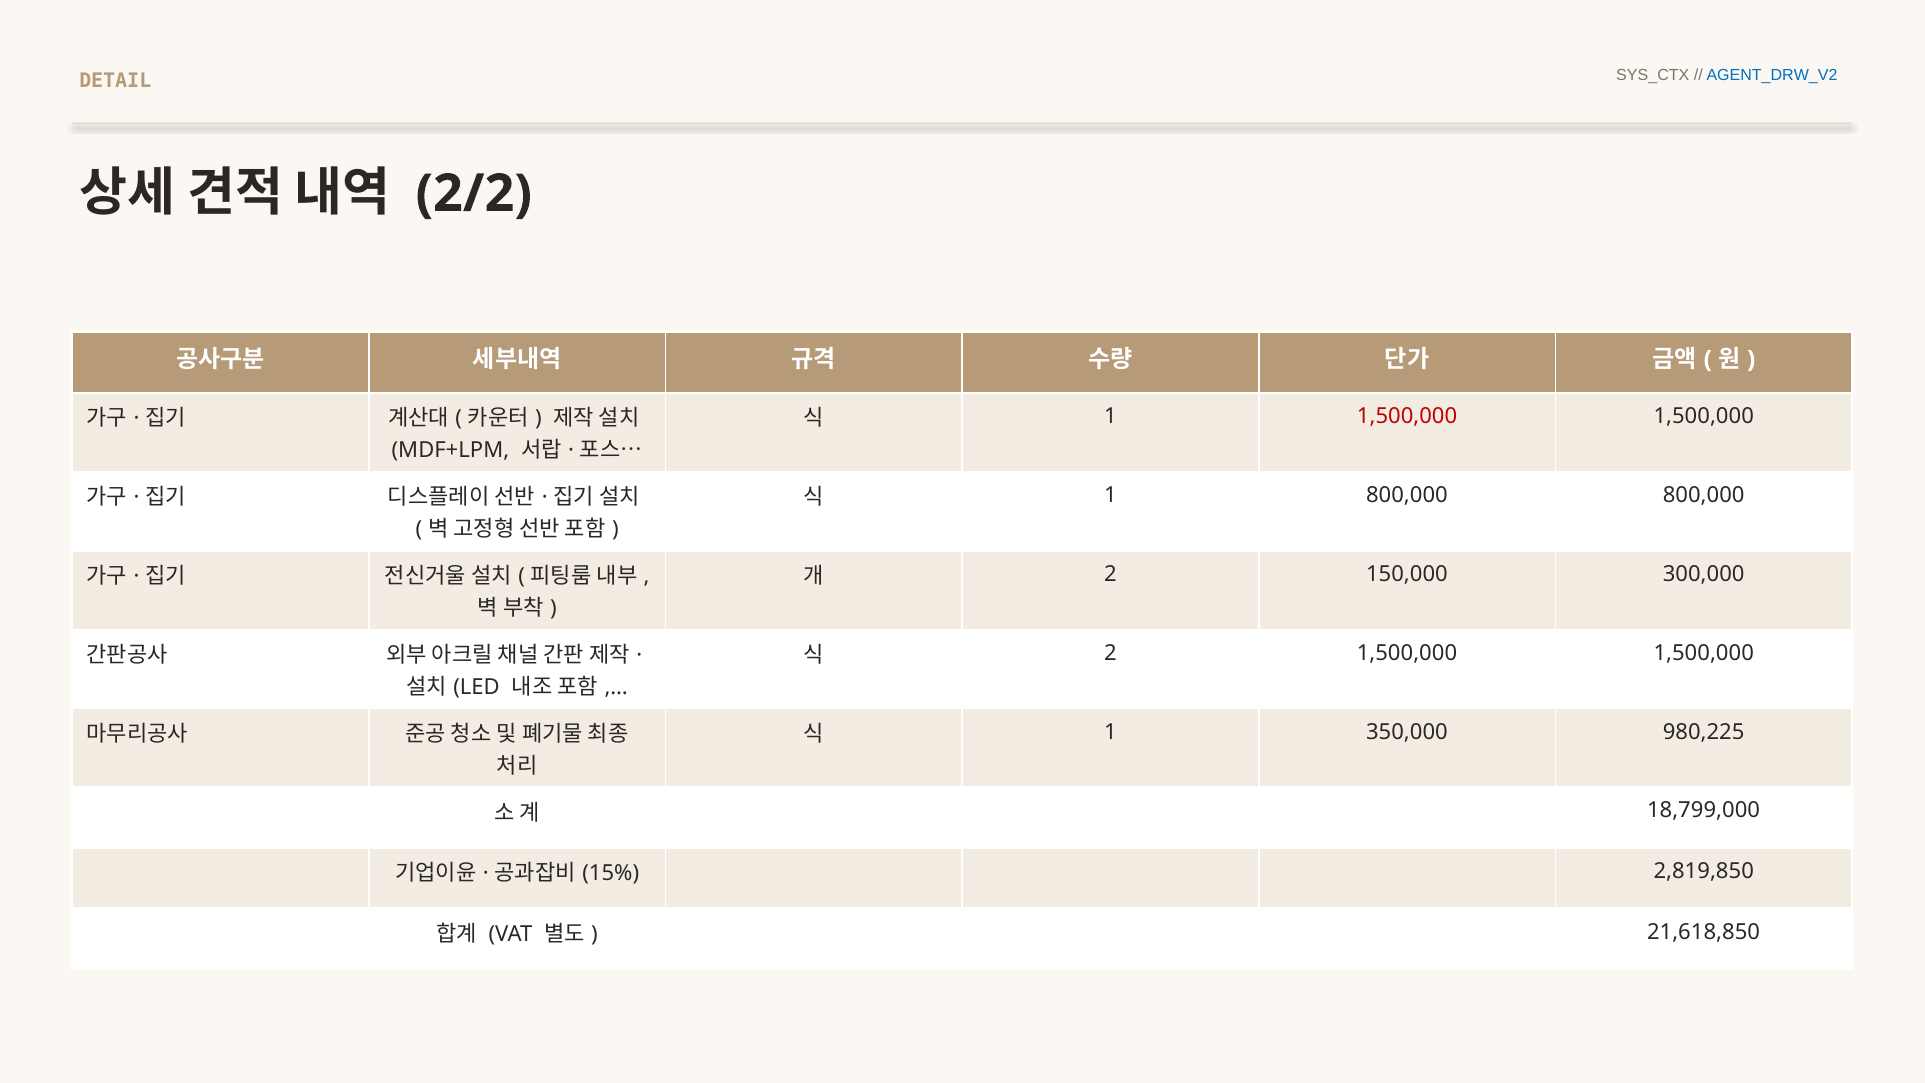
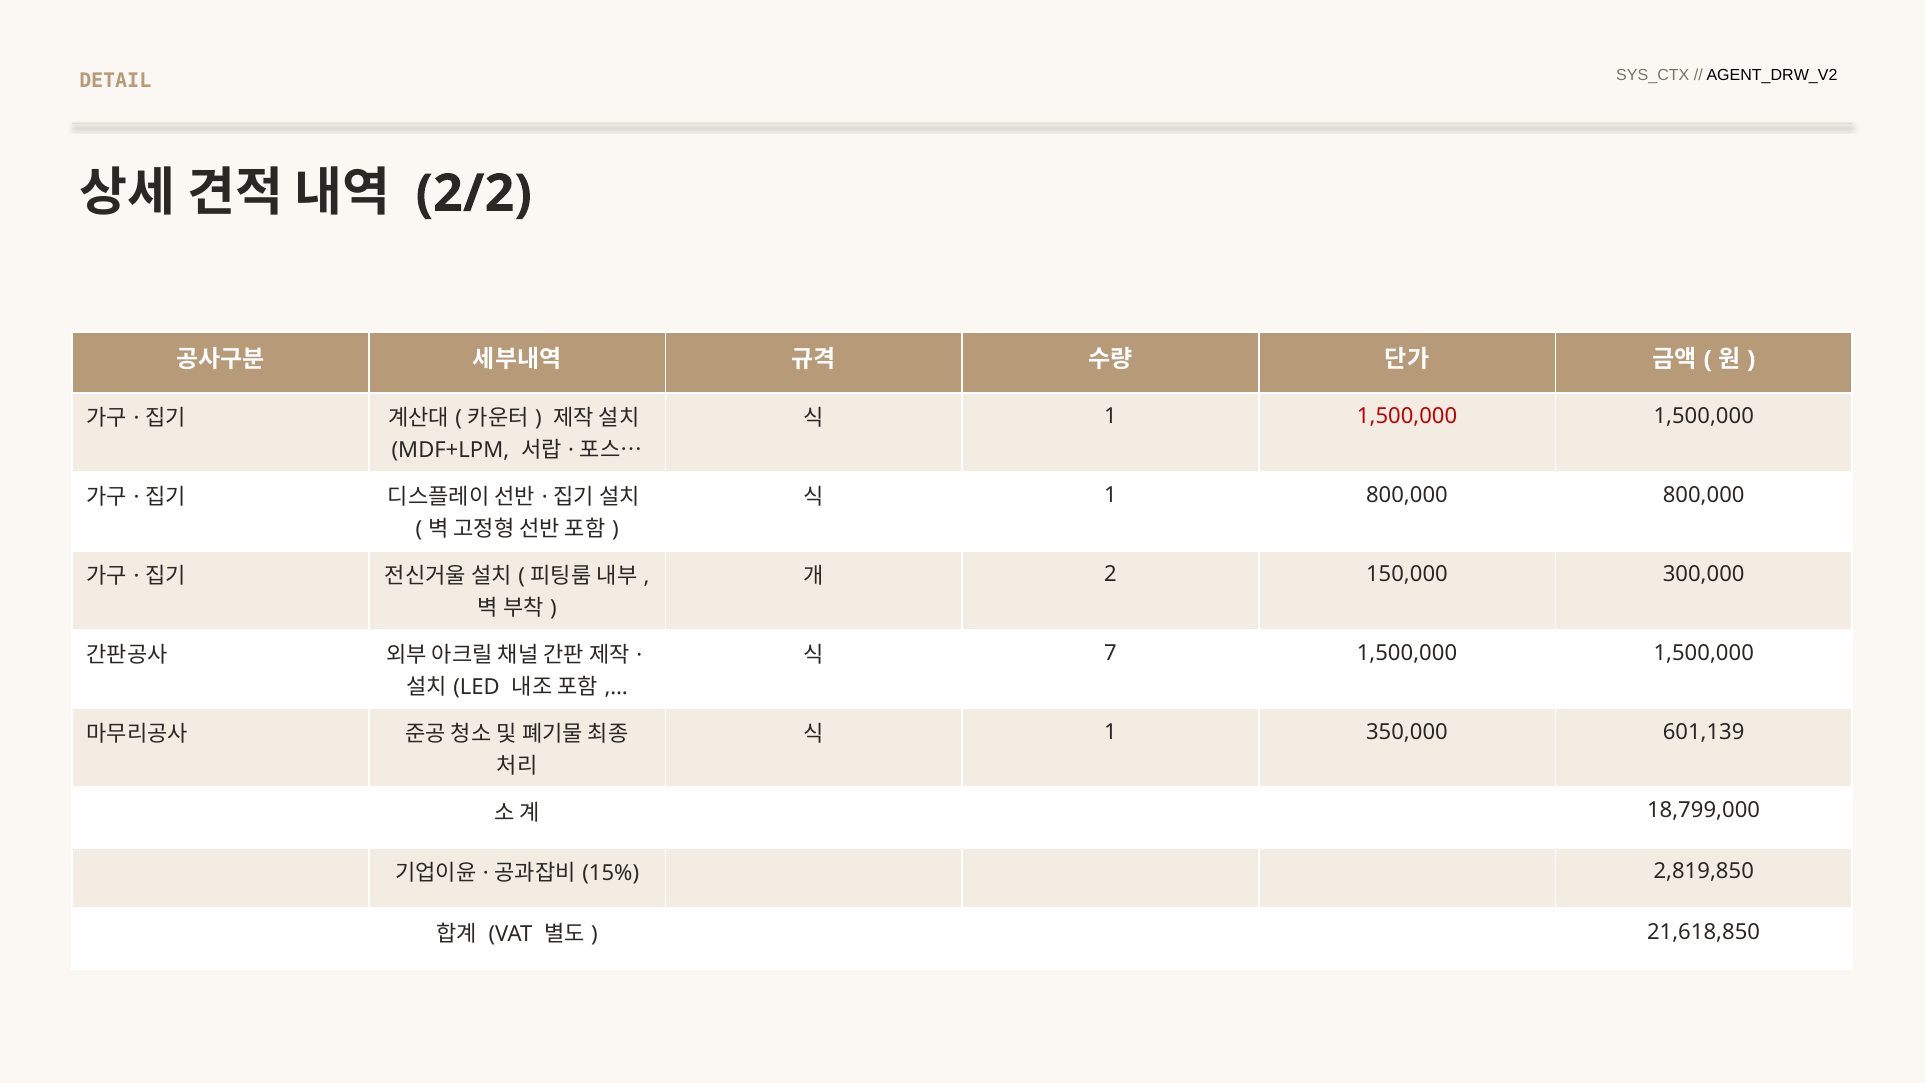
AGENT_DRW_V2 colour: blue -> black (1772, 76)
2: 2 -> 7 (1111, 653)
980,225: 980,225 -> 601,139 (1704, 732)
